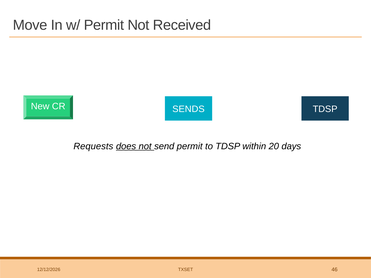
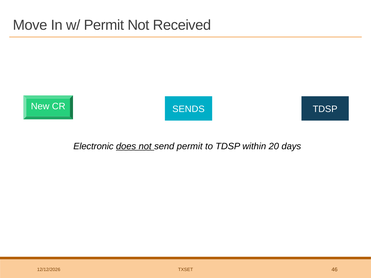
Requests: Requests -> Electronic (93, 146)
